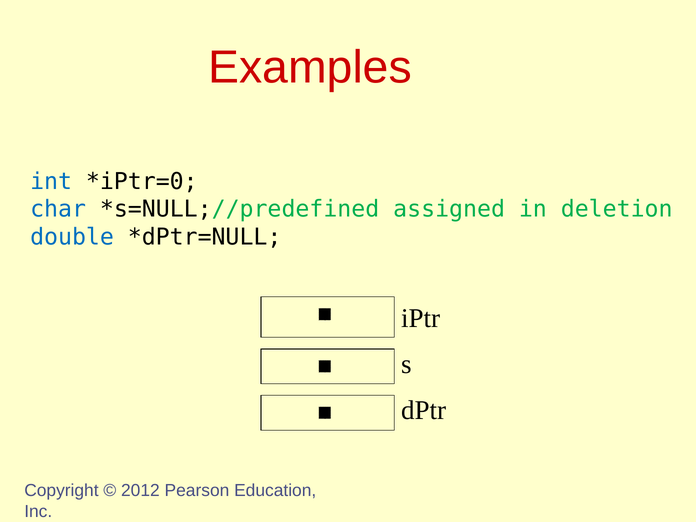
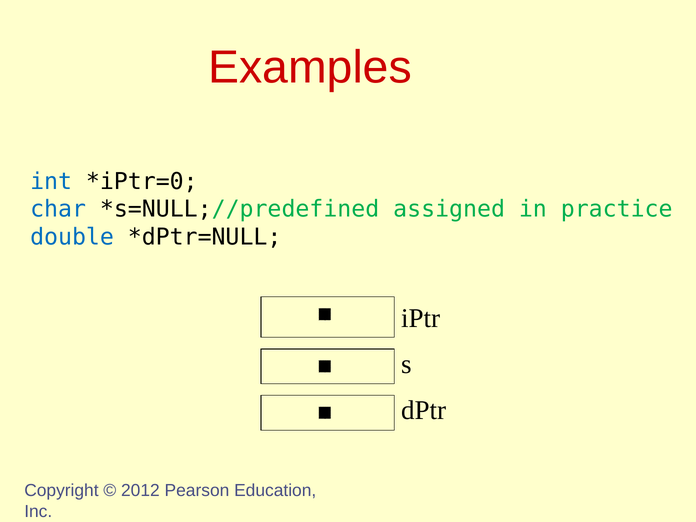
deletion: deletion -> practice (617, 209)
